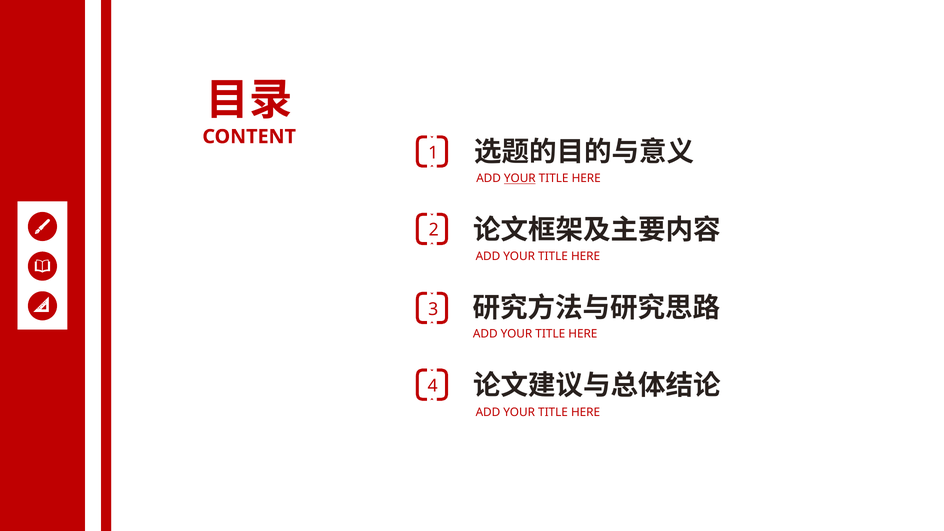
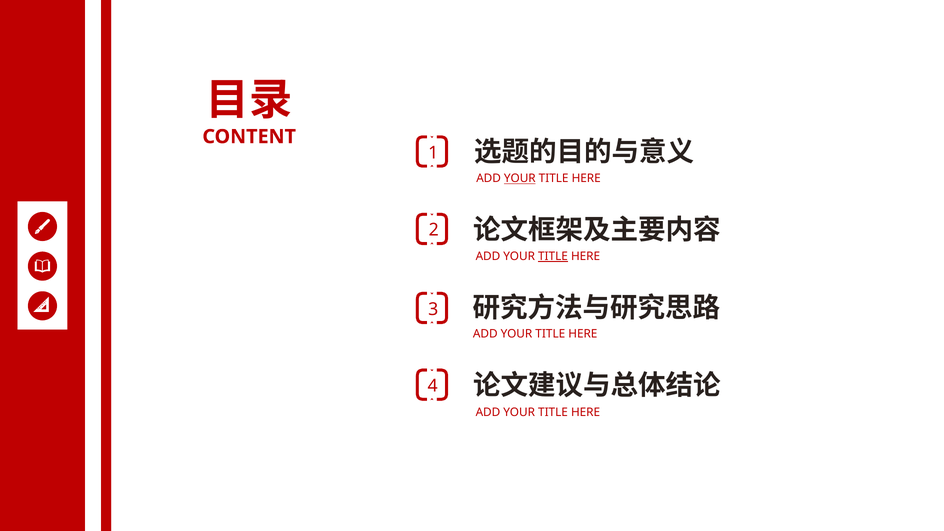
TITLE underline: none -> present (553, 257)
